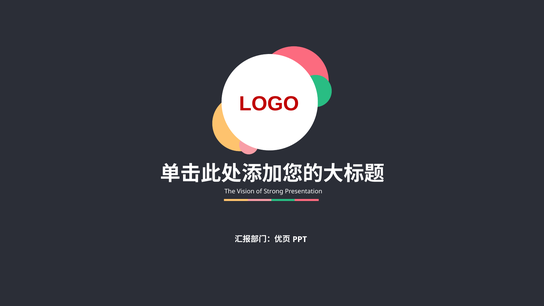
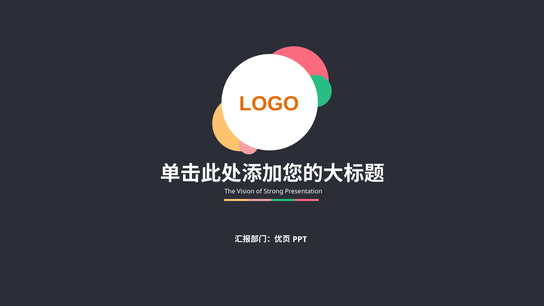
LOGO colour: red -> orange (269, 104)
